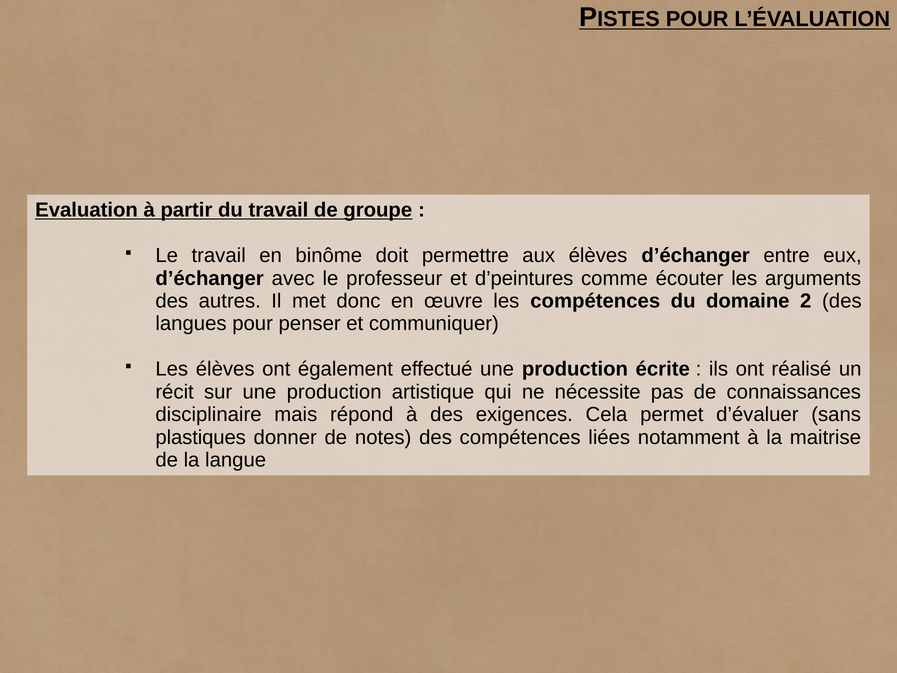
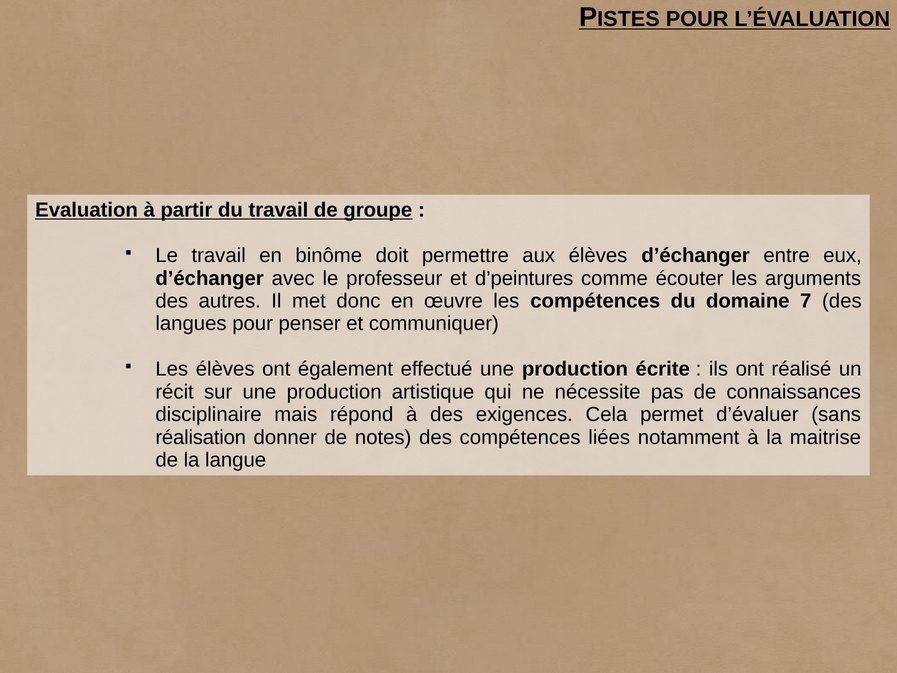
2: 2 -> 7 (806, 301)
plastiques: plastiques -> réalisation (201, 437)
